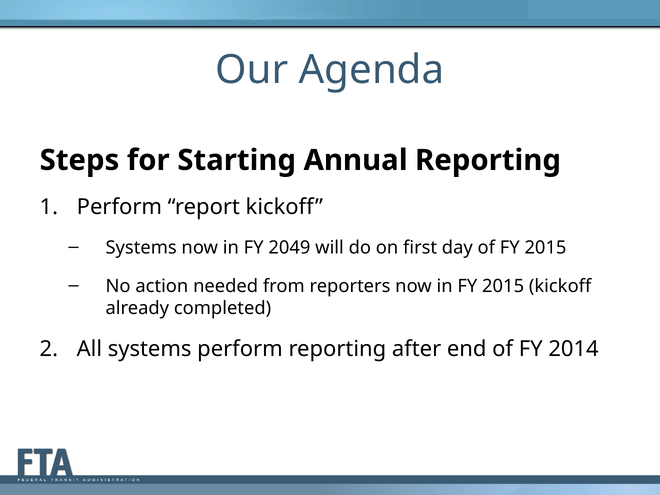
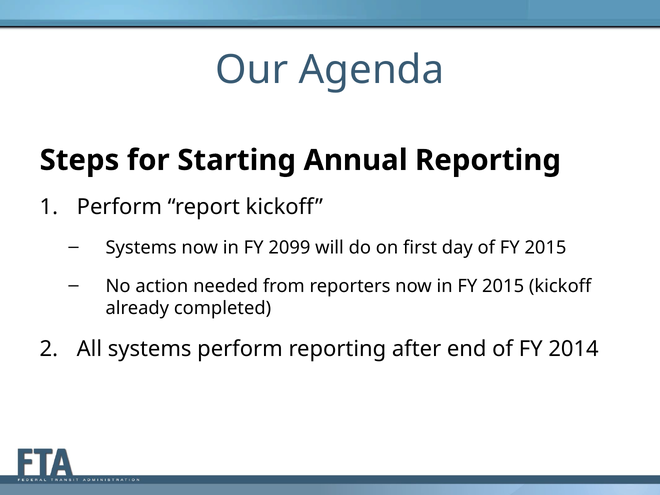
2049: 2049 -> 2099 (289, 247)
